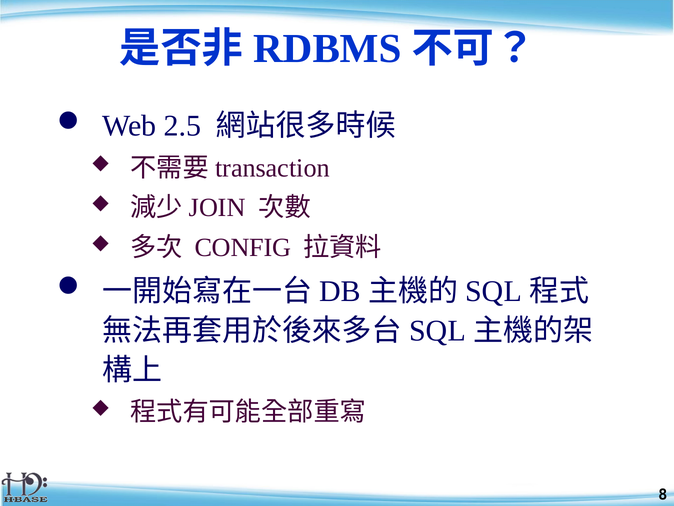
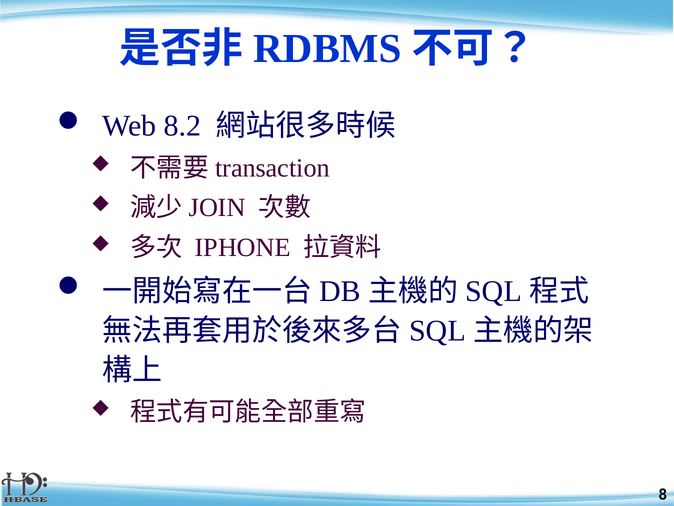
2.5: 2.5 -> 8.2 (183, 126)
CONFIG: CONFIG -> IPHONE (243, 247)
